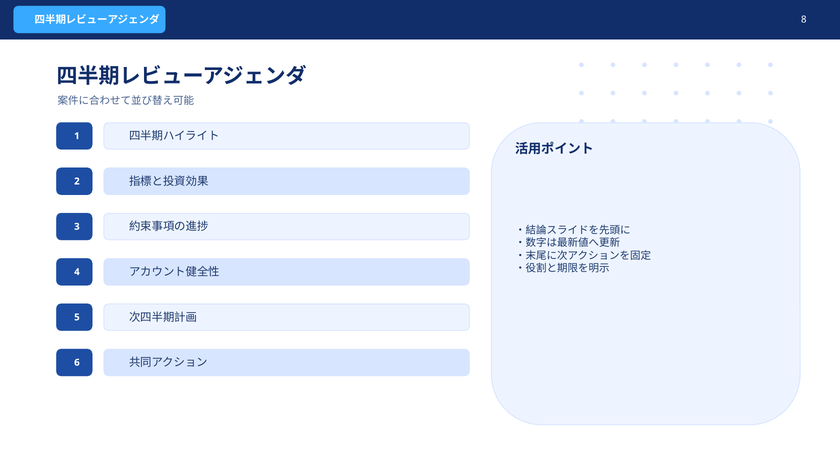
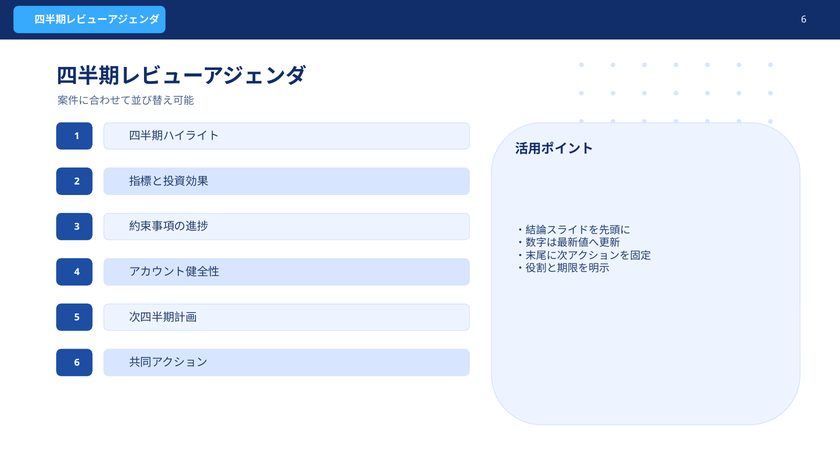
8: 8 -> 6 (804, 20)
